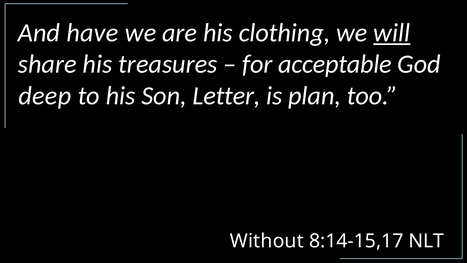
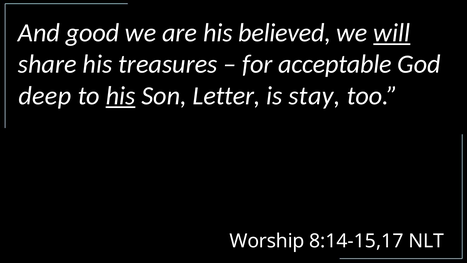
have: have -> good (93, 33)
clothing: clothing -> believed (285, 33)
his underline: none -> present (121, 96)
plan: plan -> stay (314, 96)
Without: Without -> Worship (267, 241)
